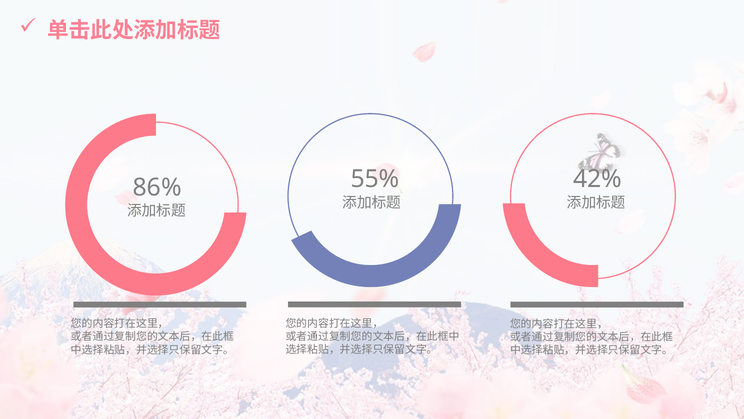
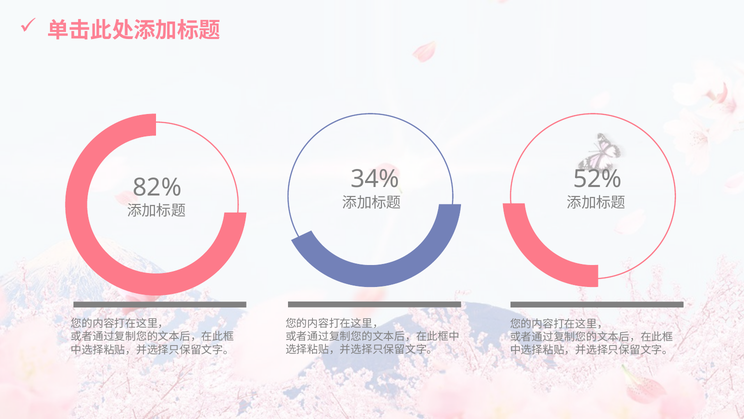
55%: 55% -> 34% (375, 179)
42%: 42% -> 52% (598, 179)
86%: 86% -> 82% (157, 187)
